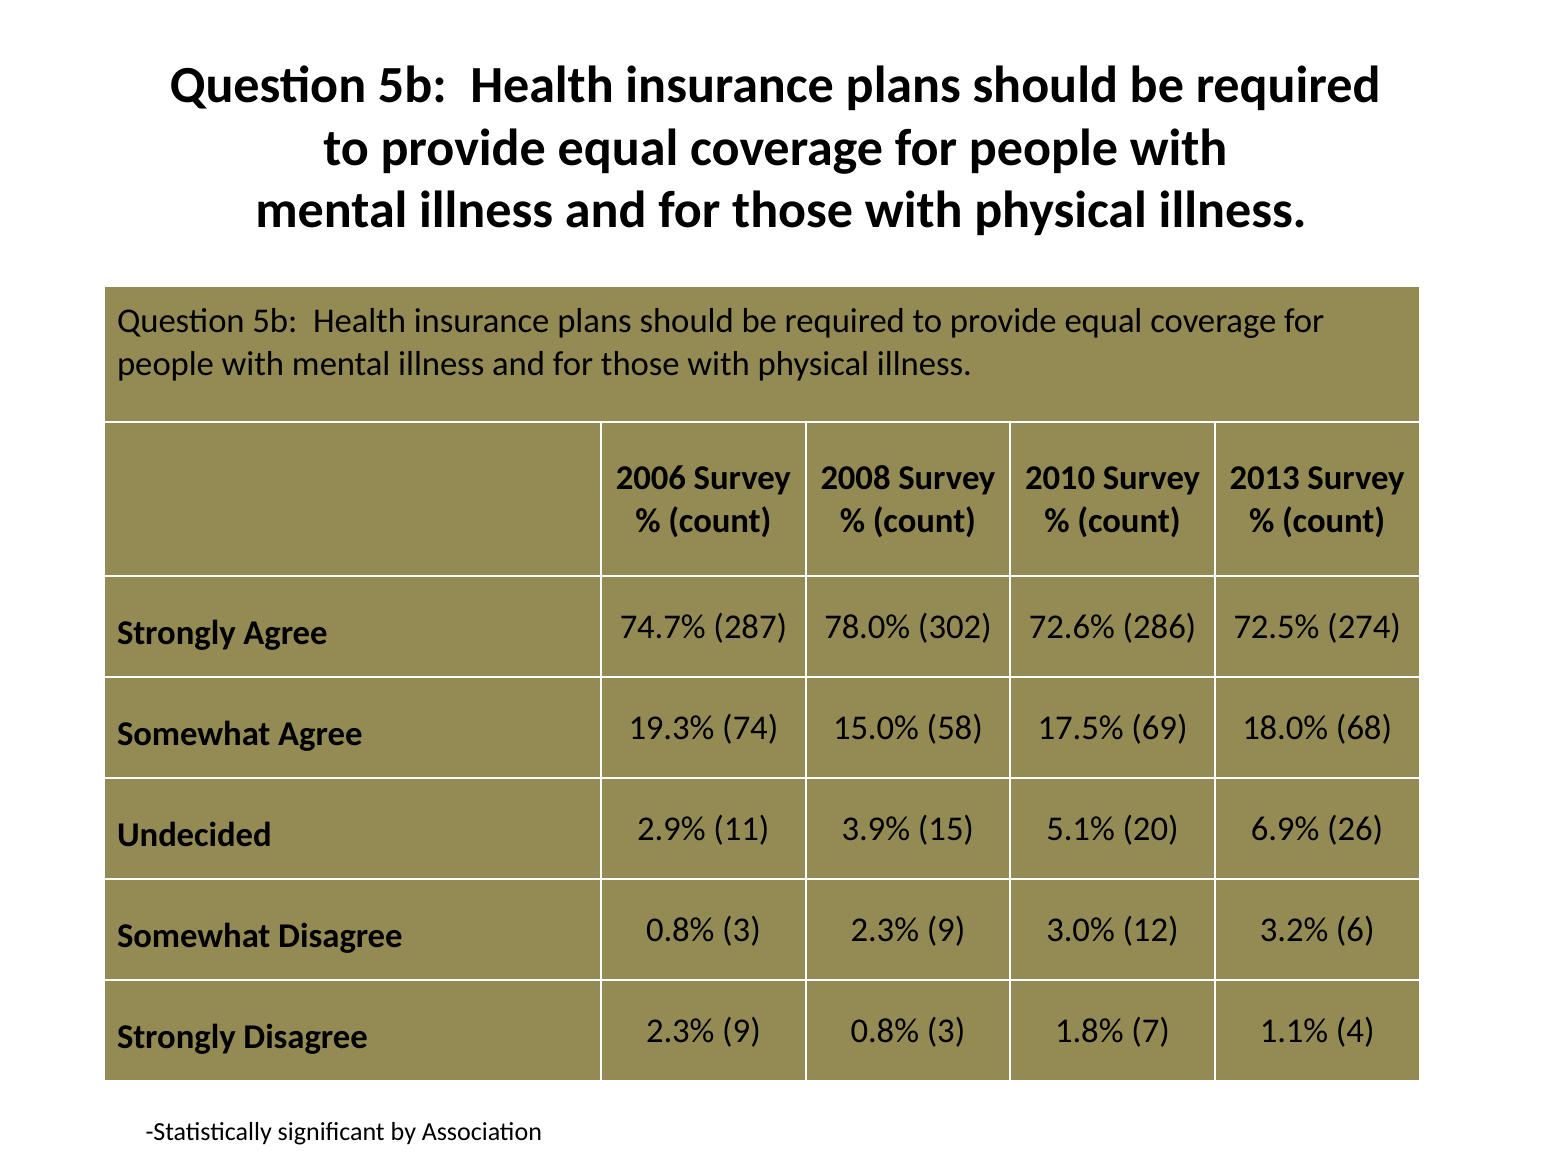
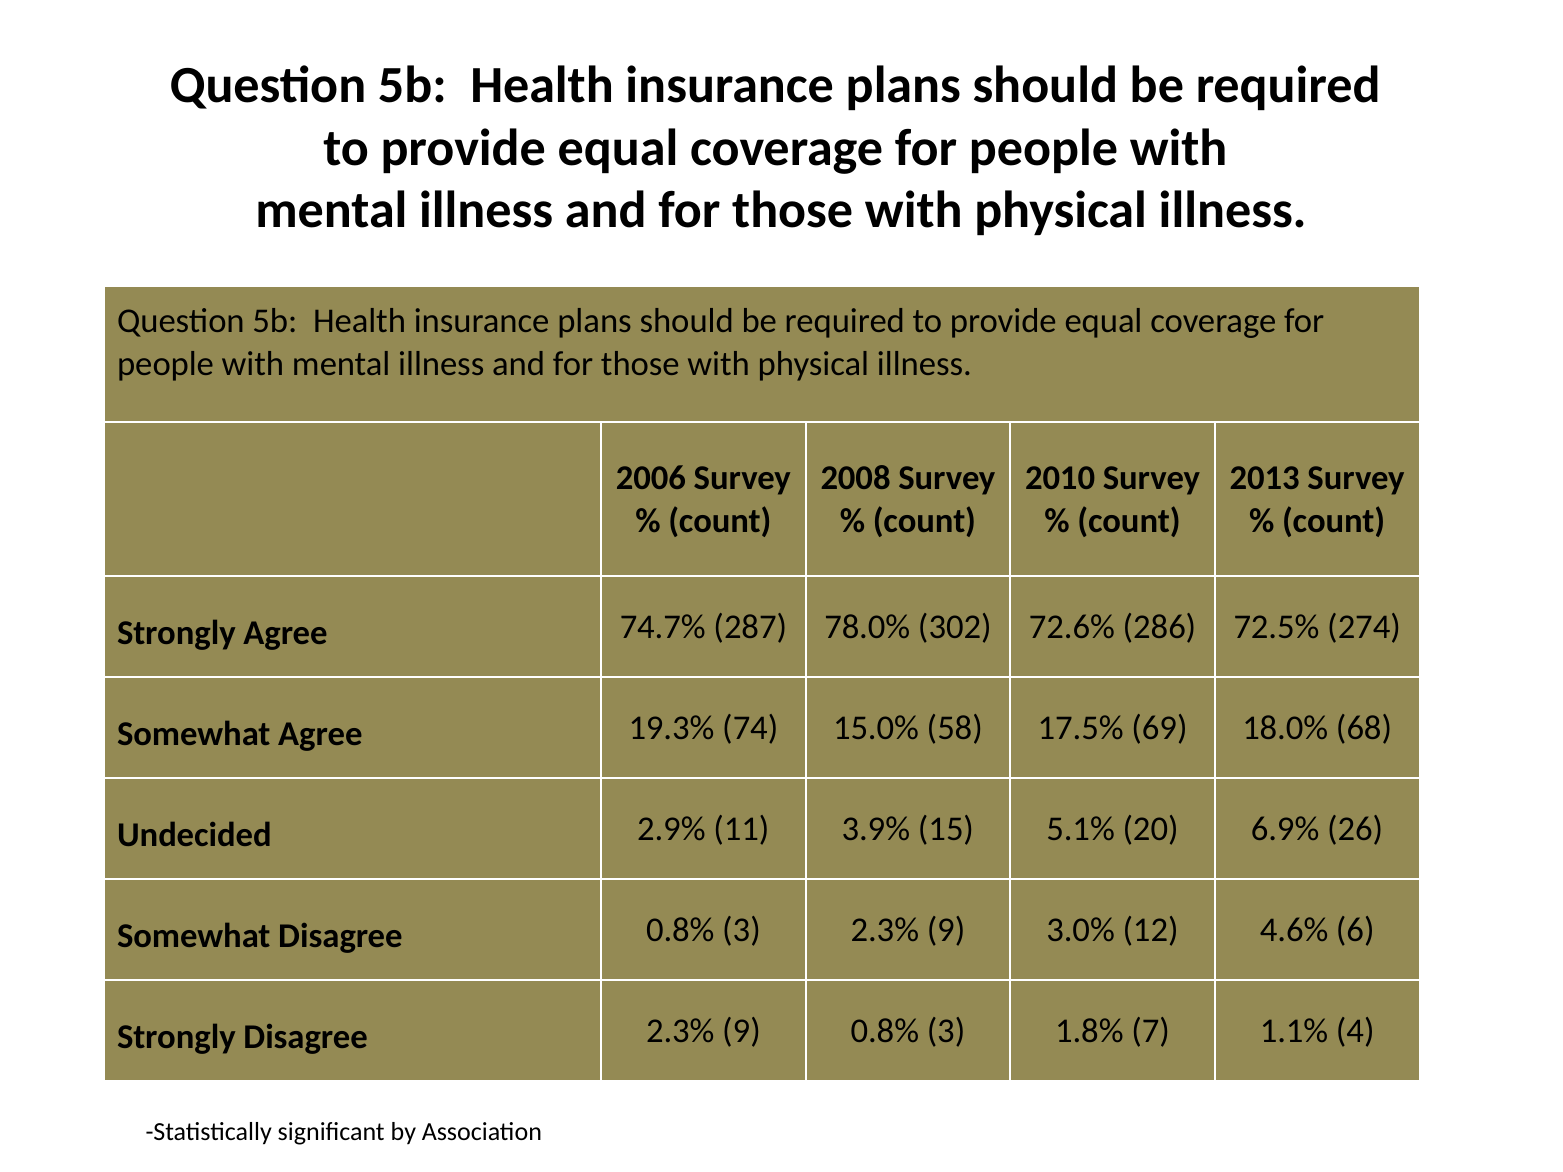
3.2%: 3.2% -> 4.6% (1294, 930)
